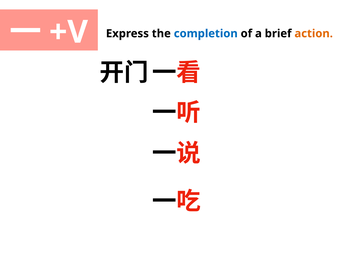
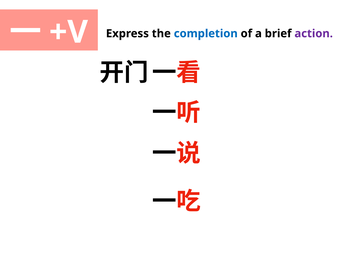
action colour: orange -> purple (314, 33)
